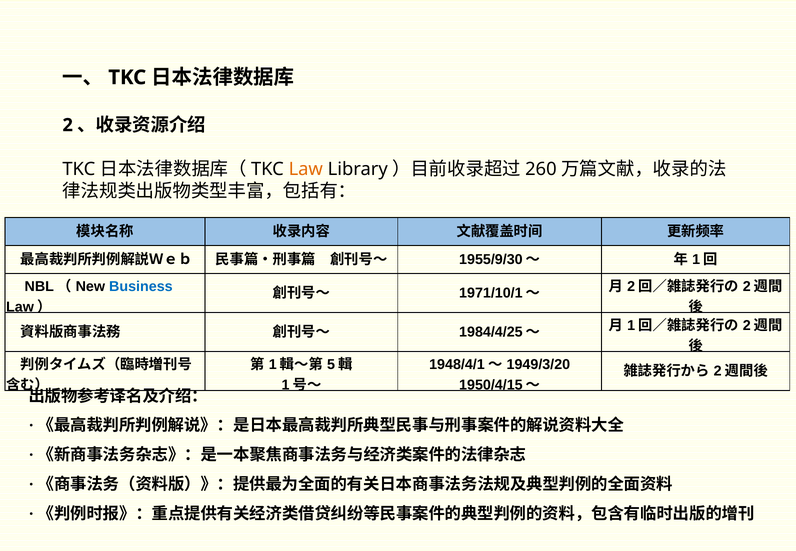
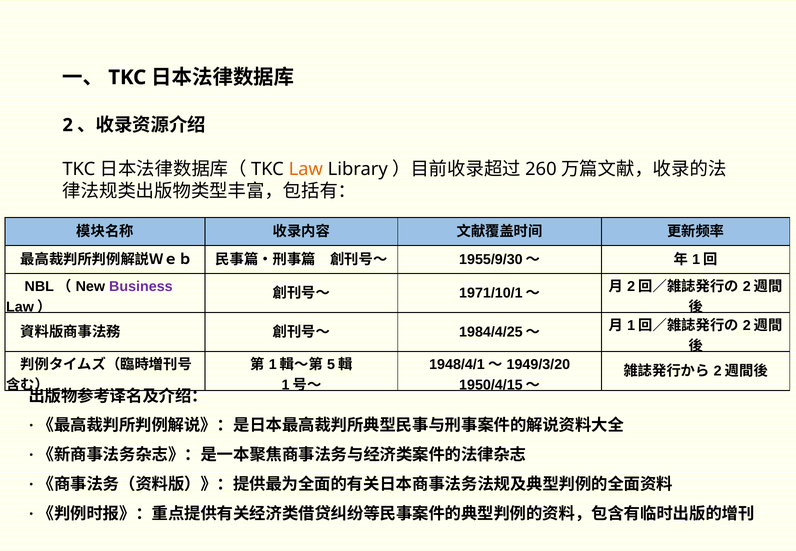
Business colour: blue -> purple (141, 286)
